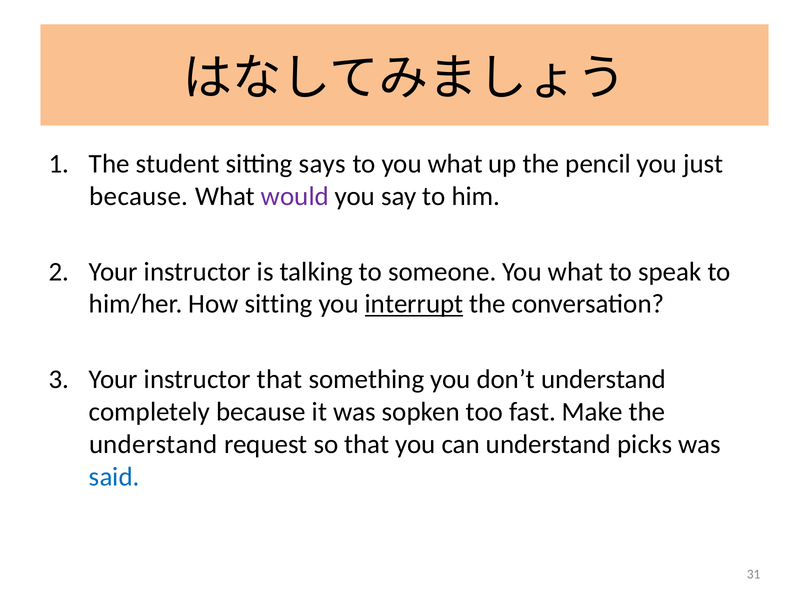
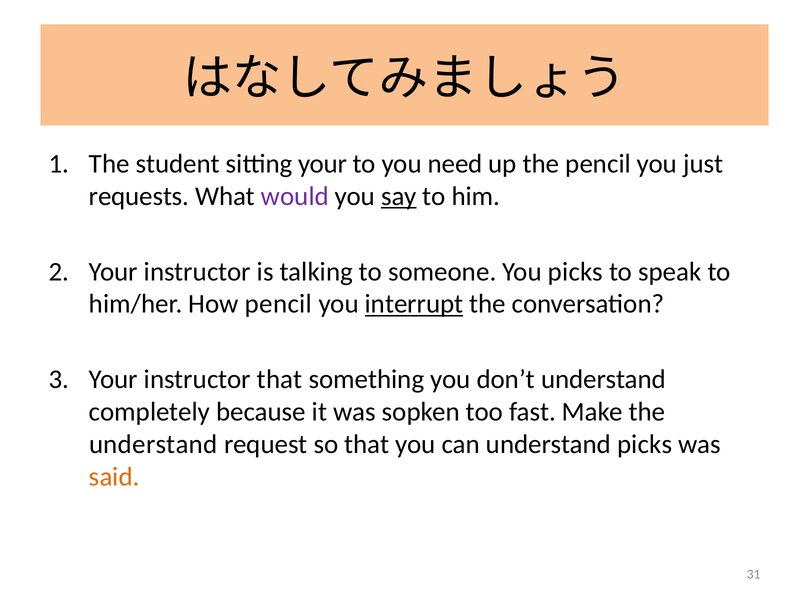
sitting says: says -> your (323, 164)
to you what: what -> need (455, 164)
because: because -> requests (139, 196)
say underline: none -> present (399, 196)
someone You what: what -> picks (576, 272)
How sitting: sitting -> pencil (278, 304)
said colour: blue -> orange (114, 476)
